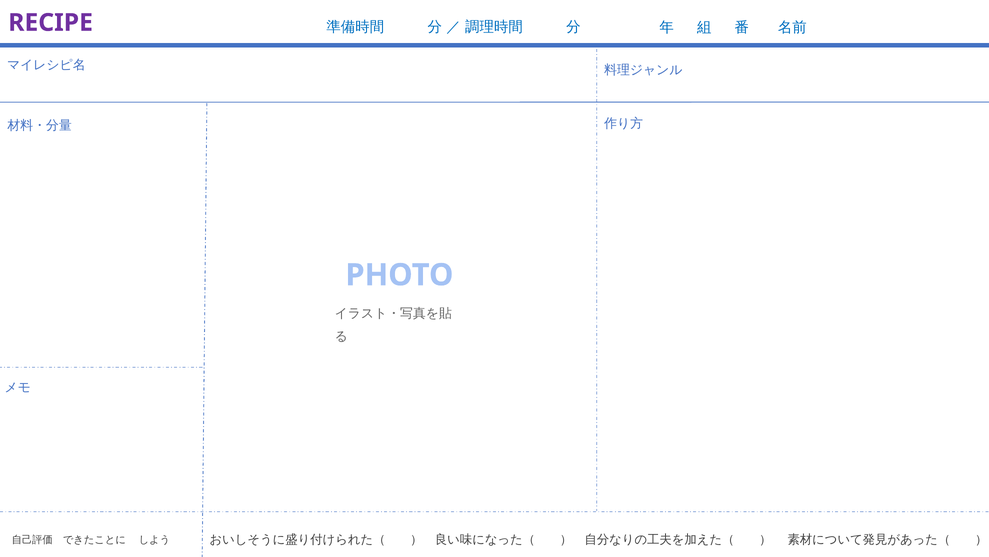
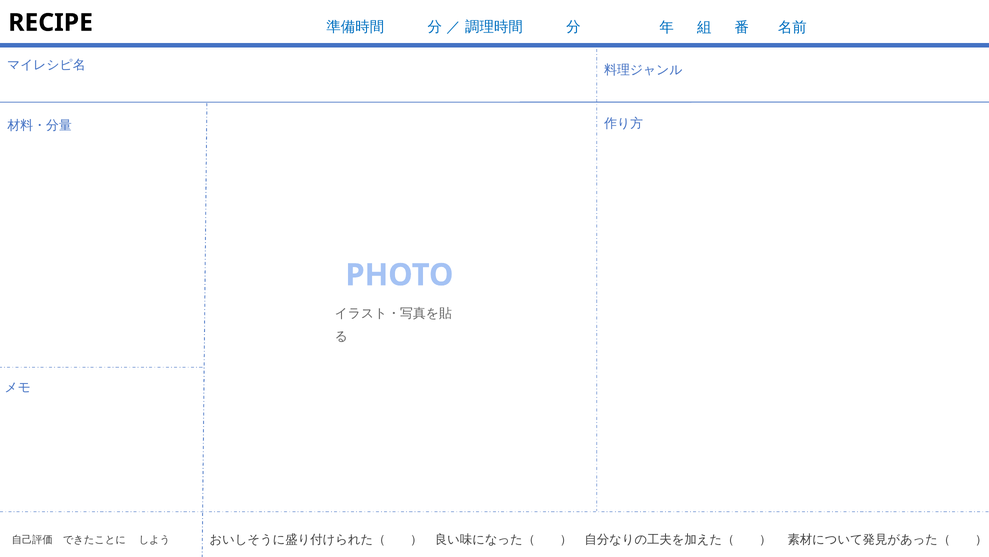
RECIPE colour: purple -> black (51, 23)
